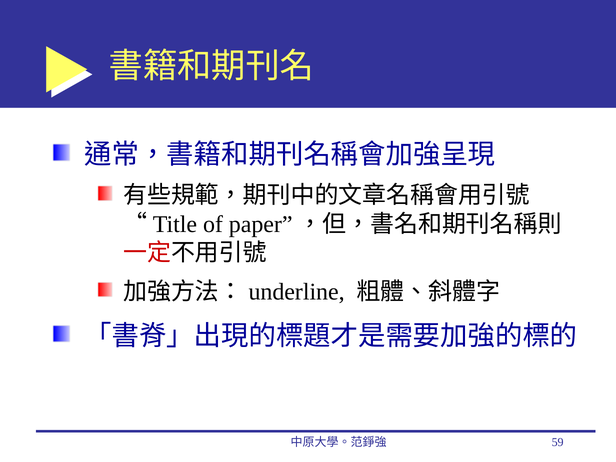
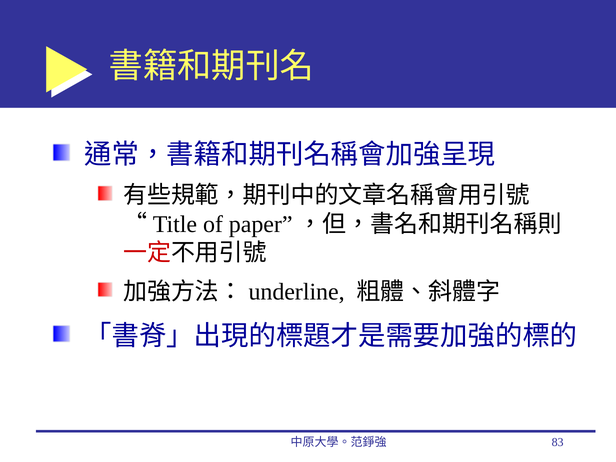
59: 59 -> 83 (558, 442)
